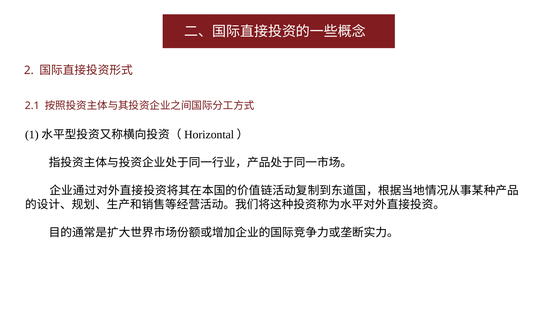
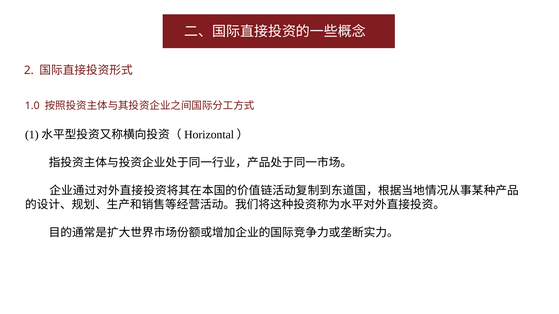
2.1: 2.1 -> 1.0 (32, 106)
